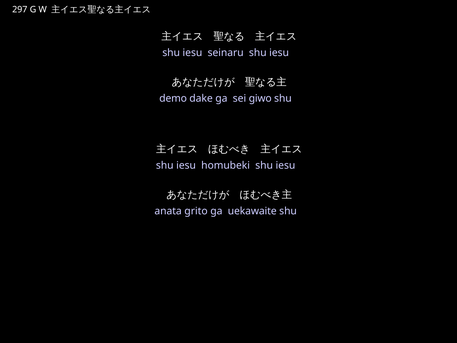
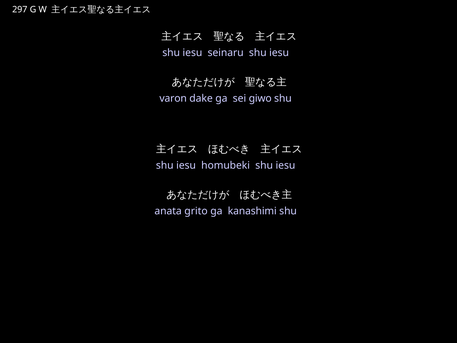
demo: demo -> varon (173, 98)
uekawaite: uekawaite -> kanashimi (252, 211)
